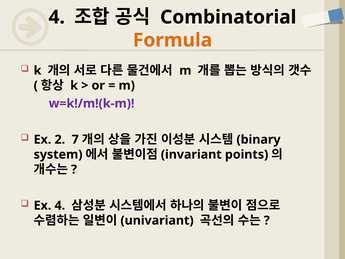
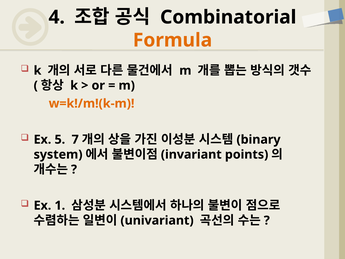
w=k!/m!(k-m colour: purple -> orange (92, 103)
2: 2 -> 5 (60, 139)
Ex 4: 4 -> 1 (60, 205)
